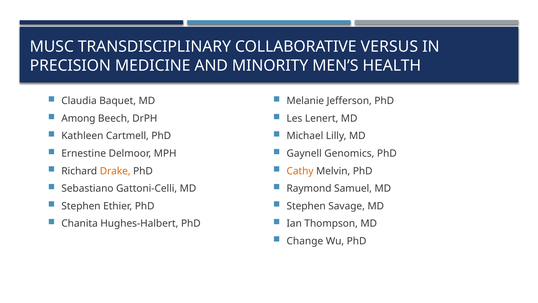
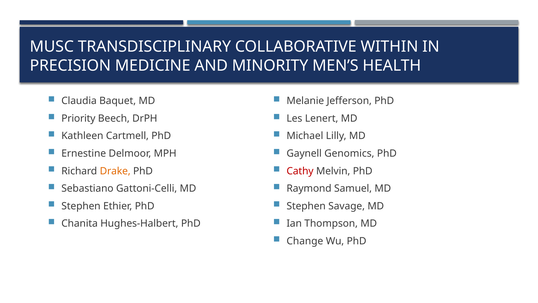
VERSUS: VERSUS -> WITHIN (389, 47)
Among: Among -> Priority (78, 118)
Cathy colour: orange -> red (300, 171)
